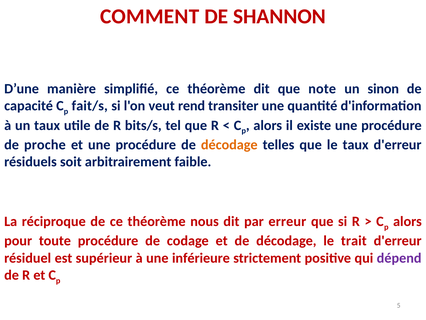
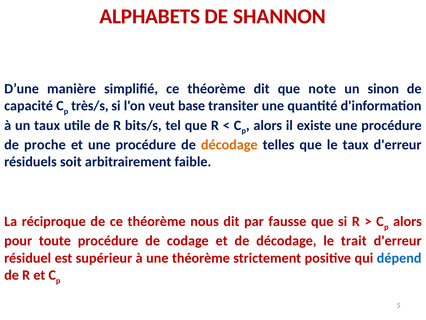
COMMENT: COMMENT -> ALPHABETS (150, 16)
fait/s: fait/s -> très/s (90, 106)
rend: rend -> base (192, 106)
erreur: erreur -> fausse (287, 221)
une inférieure: inférieure -> théorème (201, 258)
dépend colour: purple -> blue (399, 258)
